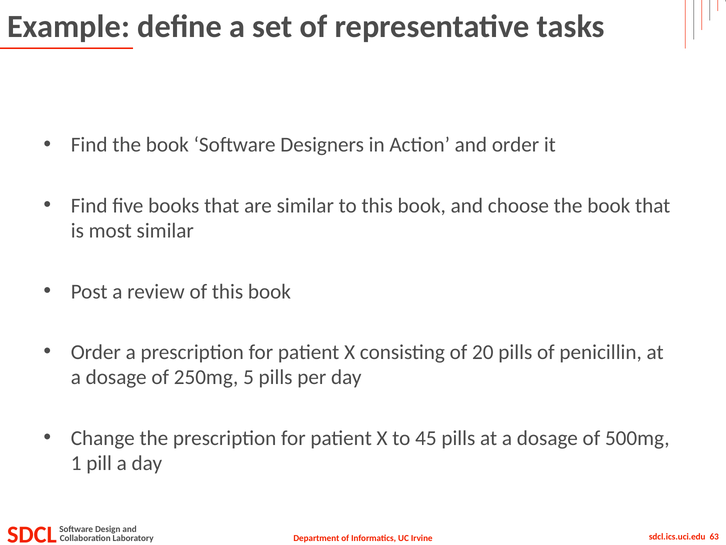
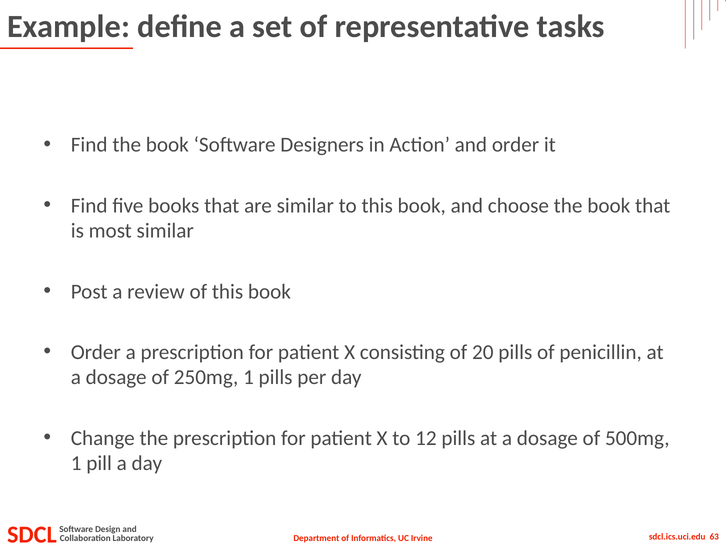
250mg 5: 5 -> 1 (248, 377)
45: 45 -> 12 (426, 438)
